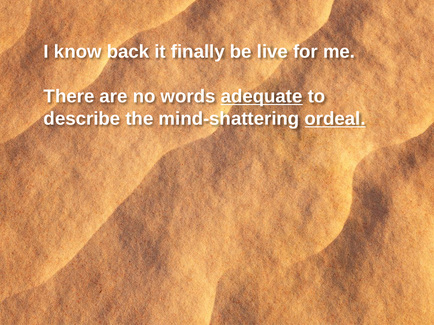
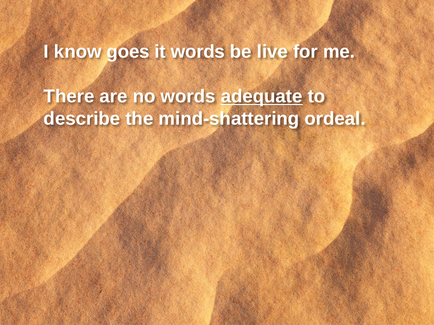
back: back -> goes (128, 52)
it finally: finally -> words (198, 52)
ordeal underline: present -> none (335, 119)
